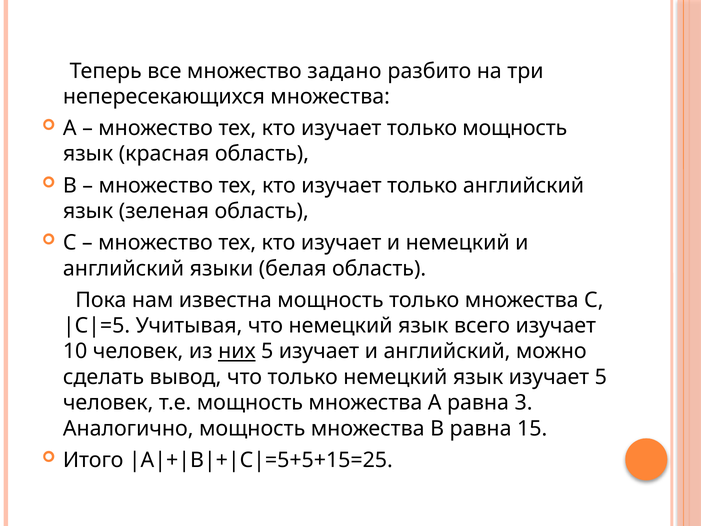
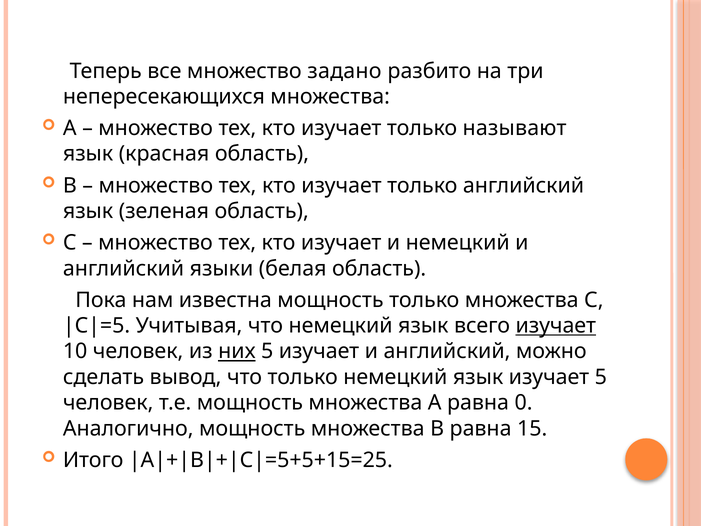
только мощность: мощность -> называют (515, 128)
изучает underline: none -> present (556, 326)
3: 3 -> 0 (524, 403)
